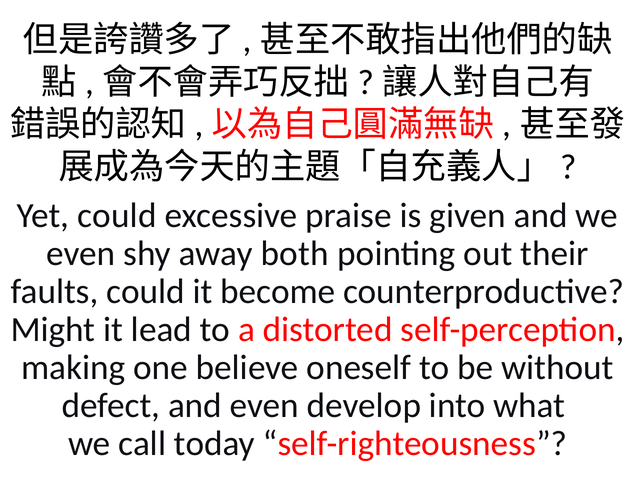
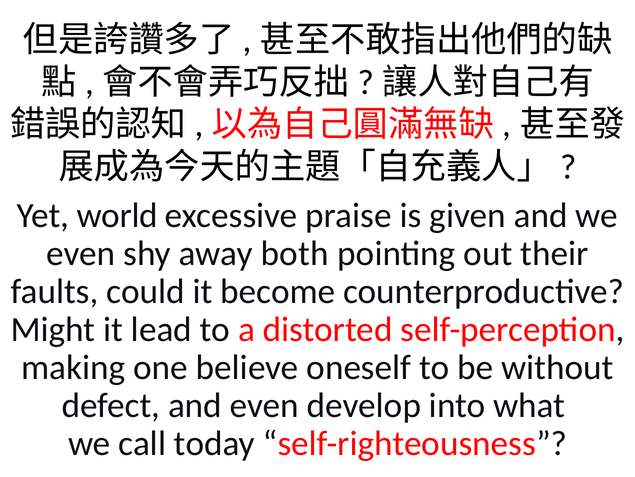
Yet could: could -> world (117, 215)
